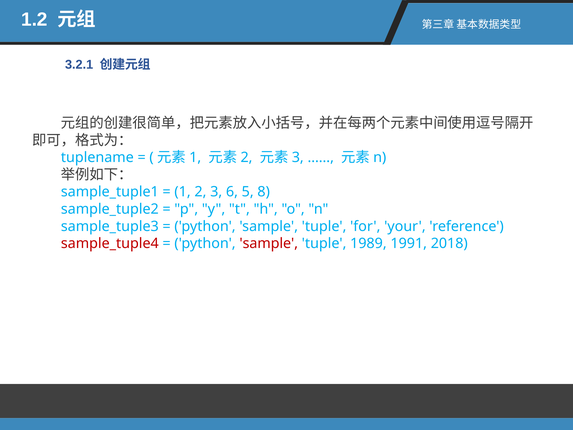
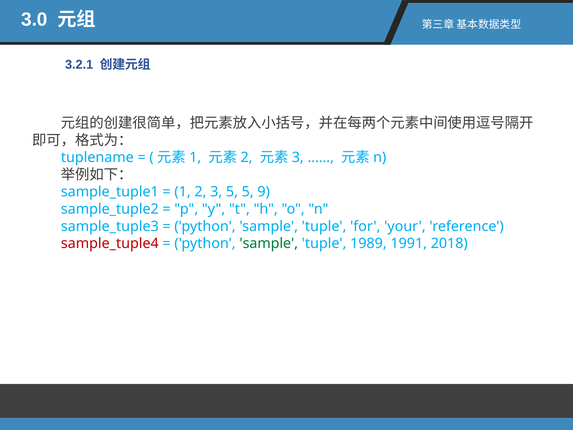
1.2: 1.2 -> 3.0 (34, 20)
3 6: 6 -> 5 (232, 192)
8: 8 -> 9 (264, 192)
sample colour: red -> green (269, 243)
